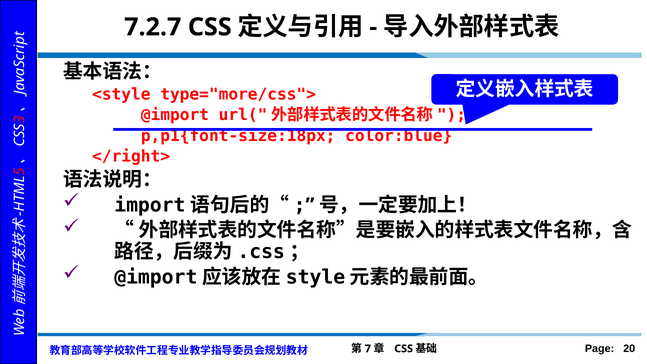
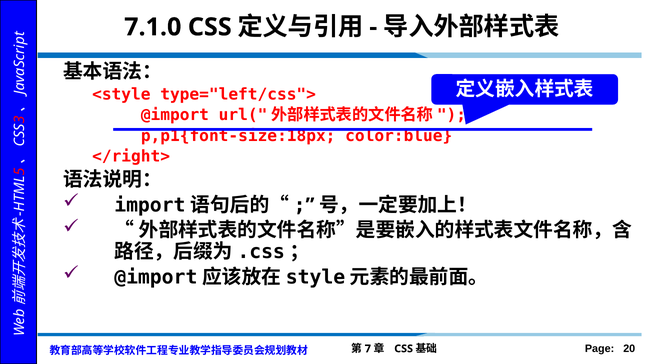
7.2.7: 7.2.7 -> 7.1.0 (153, 27)
type="more/css">: type="more/css"> -> type="left/css"> (238, 94)
